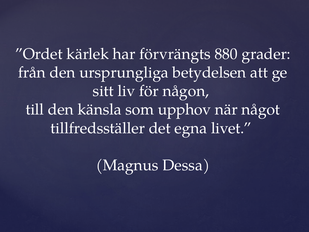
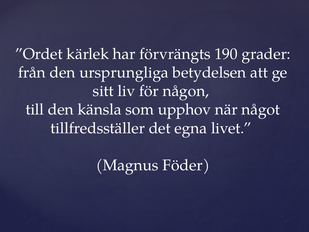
880: 880 -> 190 (226, 54)
Dessa: Dessa -> Föder (186, 165)
